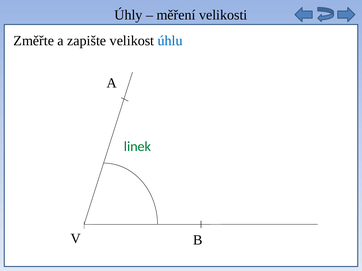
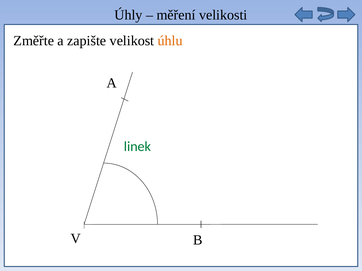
úhlu colour: blue -> orange (170, 41)
